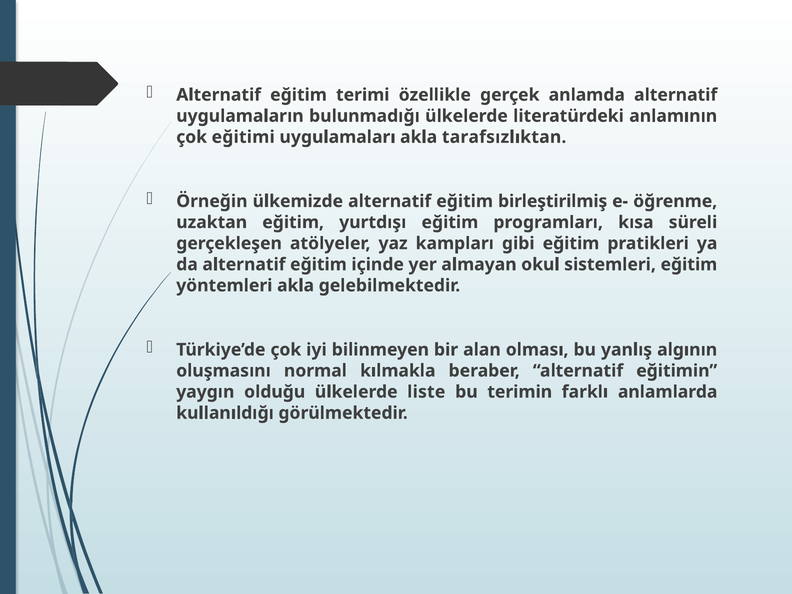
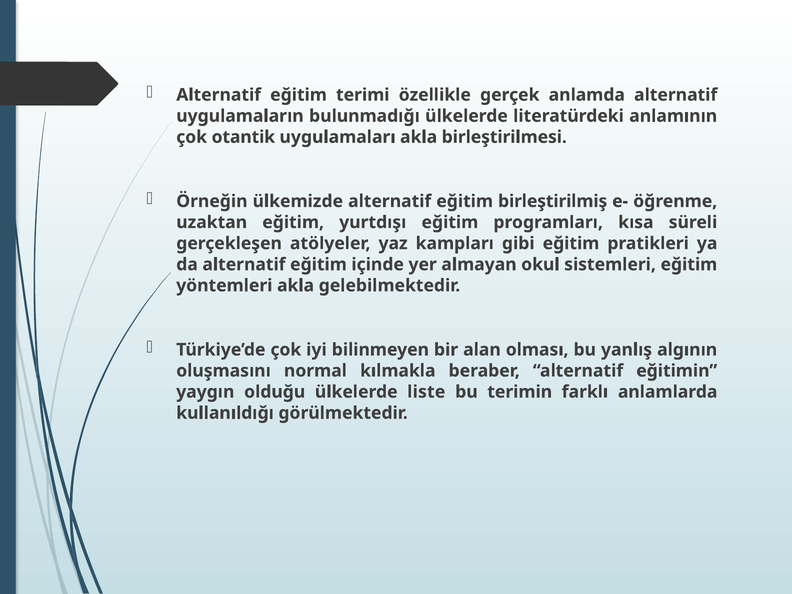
eğitimi: eğitimi -> otantik (243, 137)
tarafsızlıktan: tarafsızlıktan -> birleştirilmesi (504, 137)
